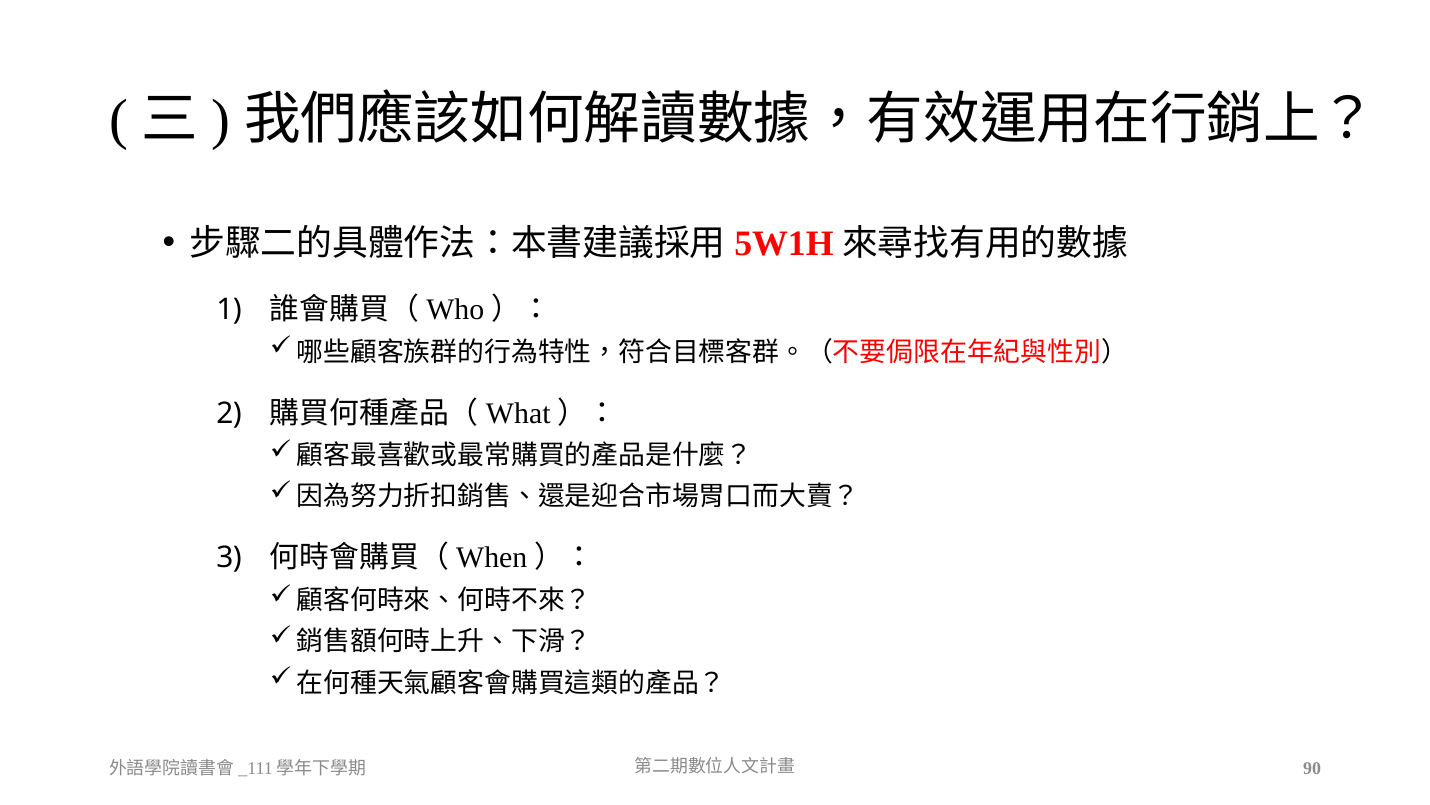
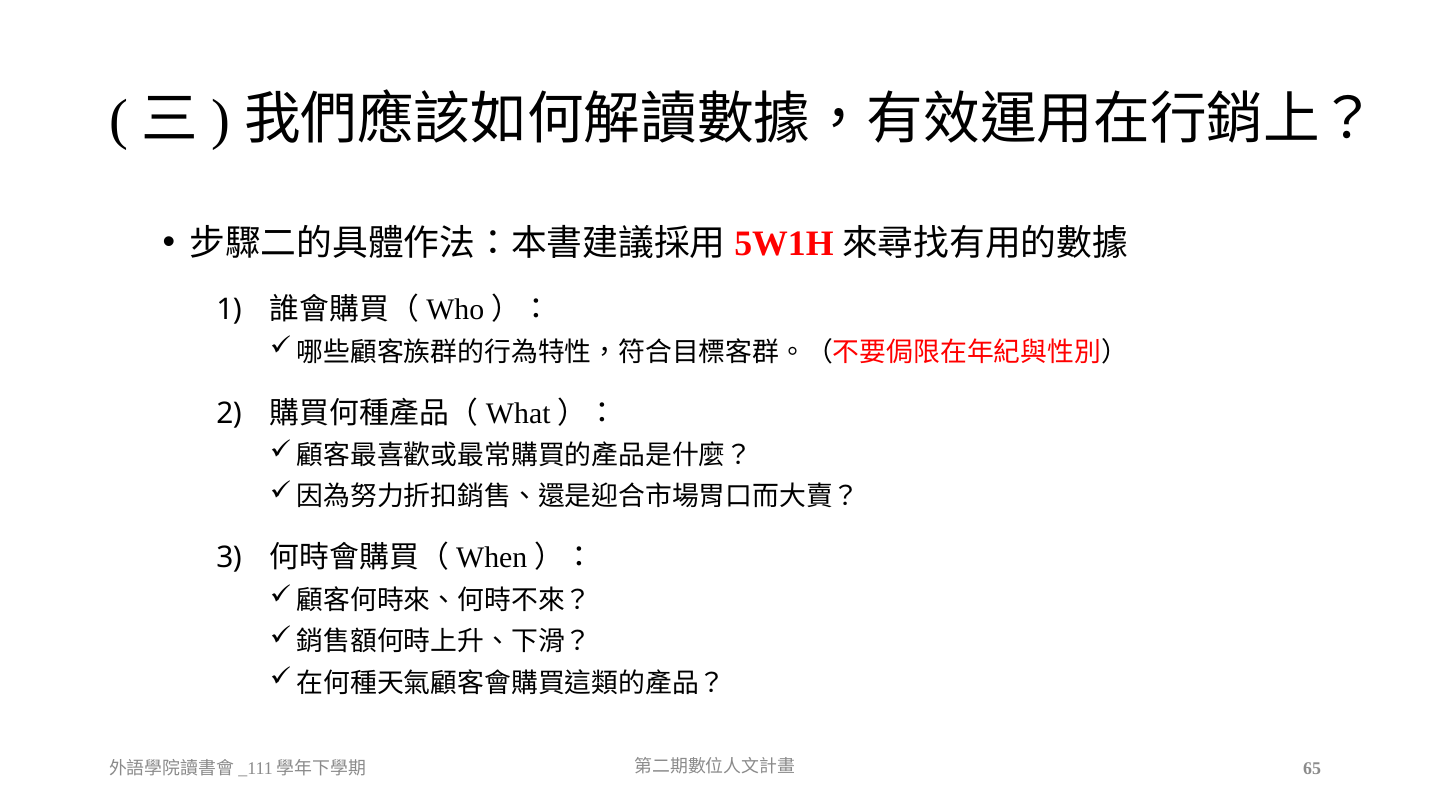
90: 90 -> 65 (1312, 768)
